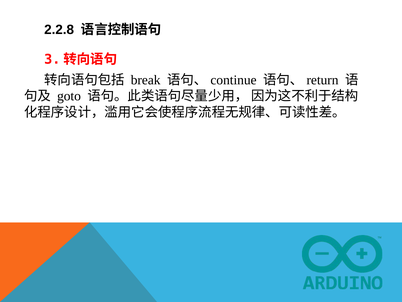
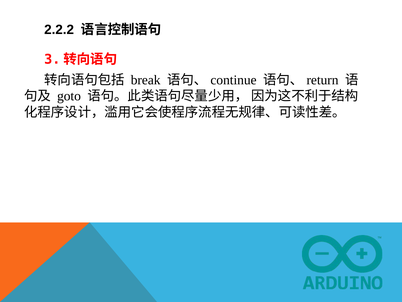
2.2.8: 2.2.8 -> 2.2.2 (59, 30)
